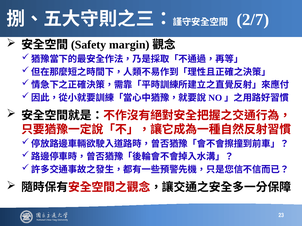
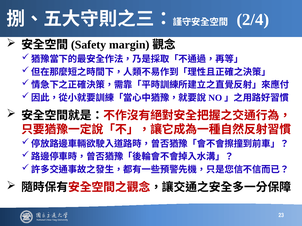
2/7: 2/7 -> 2/4 (253, 20)
